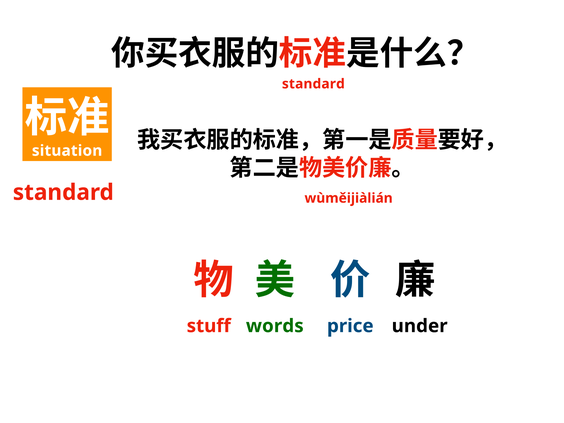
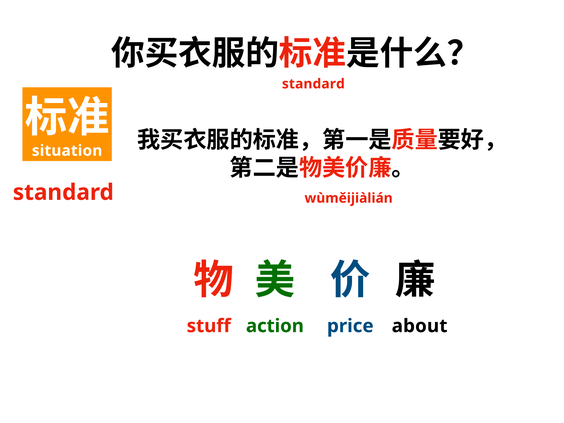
words: words -> action (275, 326)
under: under -> about (420, 326)
